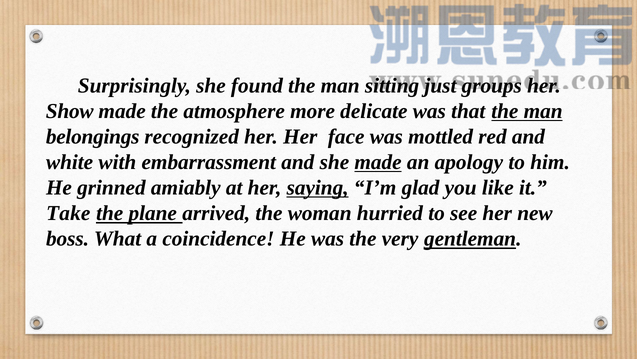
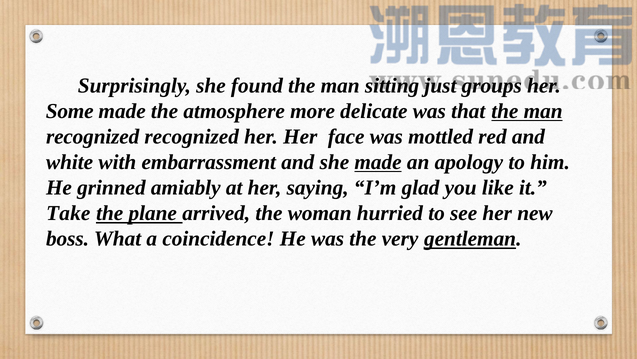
Show: Show -> Some (70, 111)
belongings: belongings -> recognized (93, 137)
saying underline: present -> none (318, 188)
